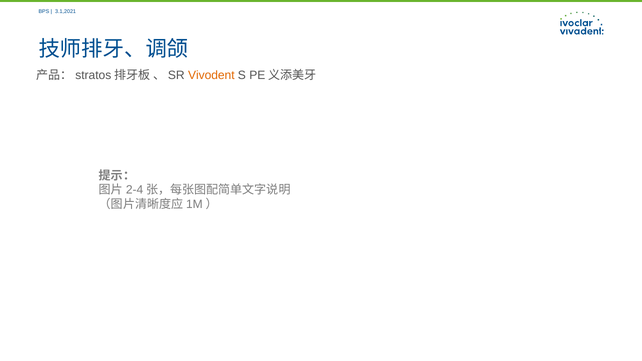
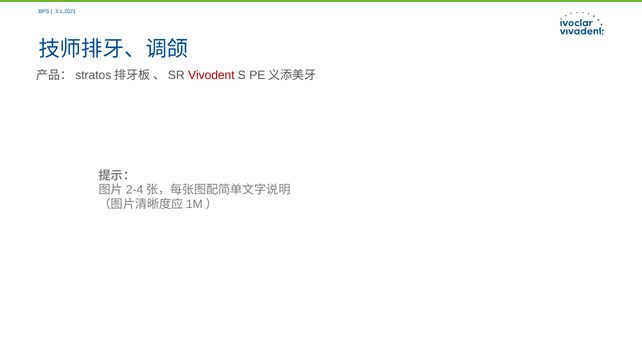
Vivodent colour: orange -> red (211, 75)
